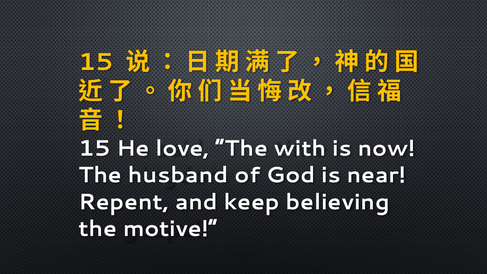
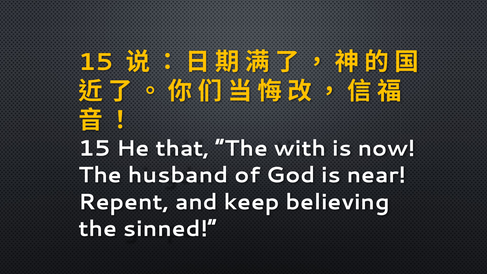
love: love -> that (183, 148)
motive: motive -> sinned (170, 229)
